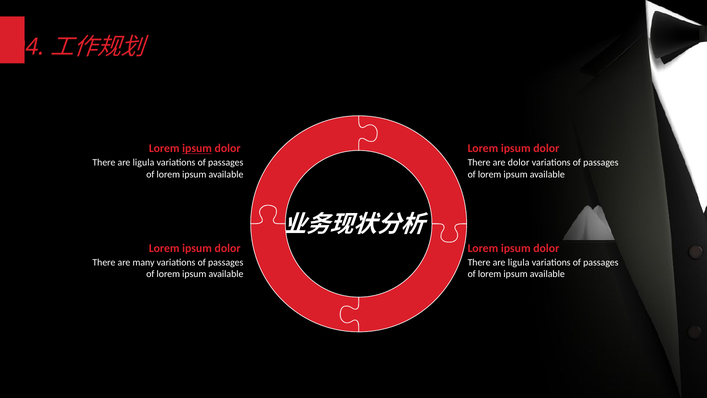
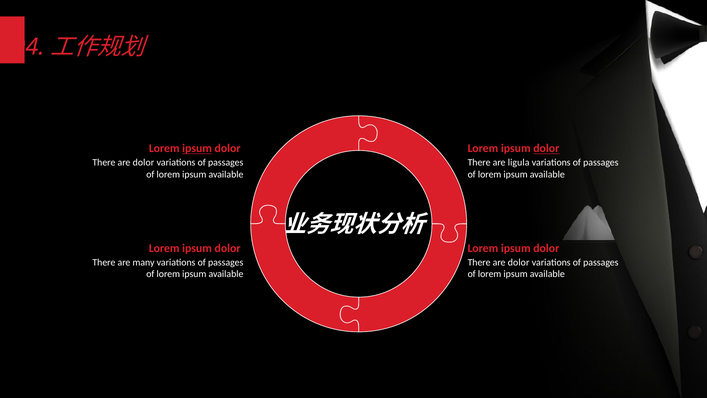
dolor underline: none -> present (546, 148)
ligula: ligula -> dolor (143, 163)
are dolor: dolor -> ligula (519, 163)
ligula: ligula -> dolor (519, 262)
